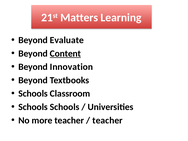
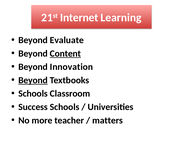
Matters: Matters -> Internet (79, 18)
Beyond underline: none -> present (33, 80)
Schools: Schools -> Success (33, 107)
teacher: teacher -> matters (108, 120)
